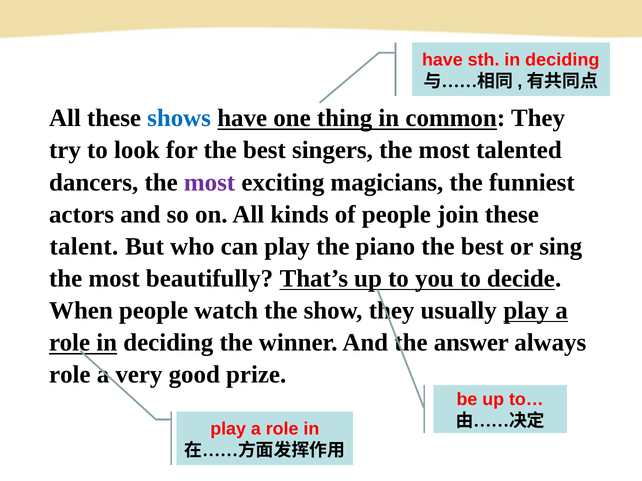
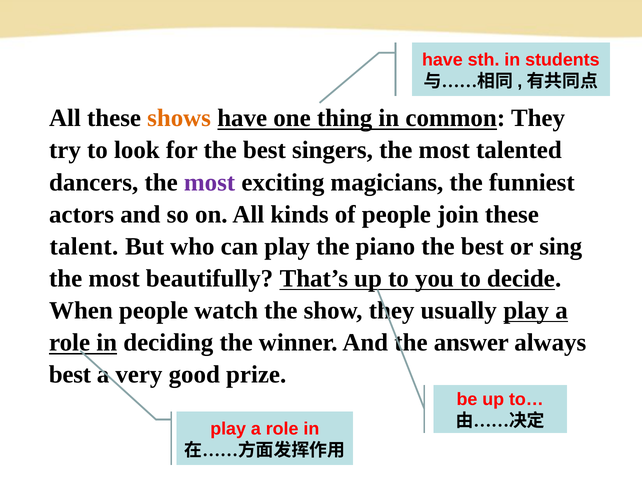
sth in deciding: deciding -> students (562, 60)
shows colour: blue -> orange (179, 118)
role: role -> best (70, 375)
